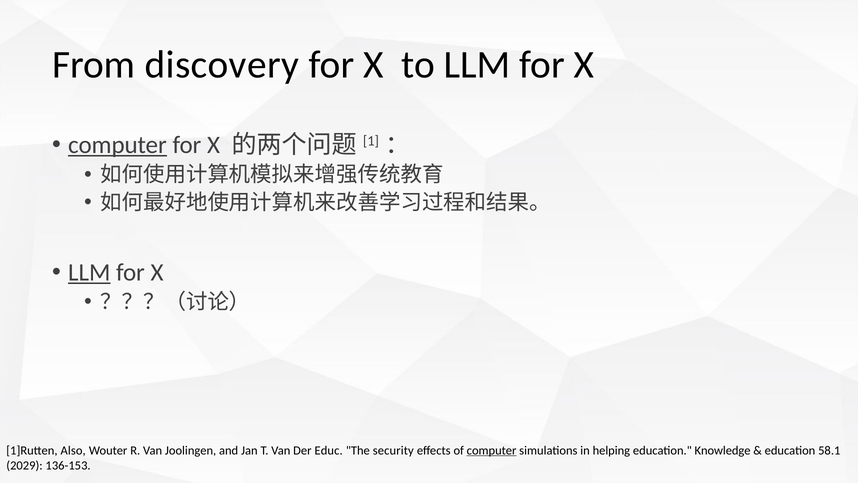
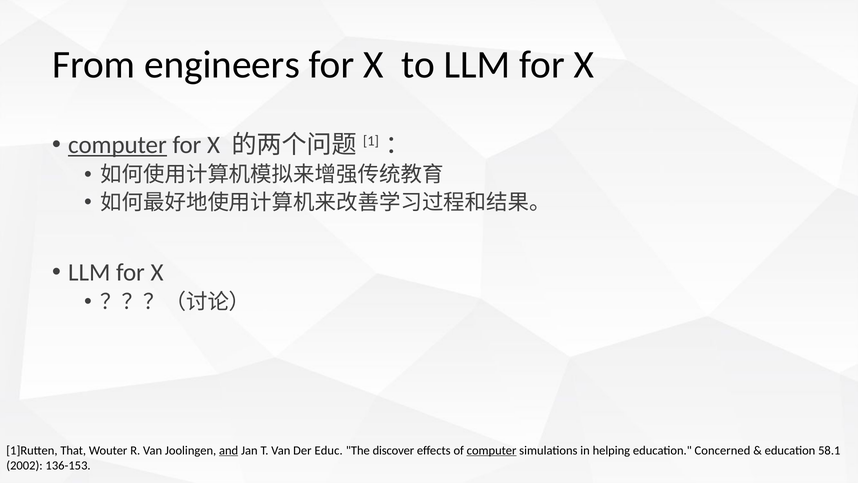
discovery: discovery -> engineers (222, 65)
LLM underline: present -> none (89, 272)
Also: Also -> That (73, 450)
and underline: none -> present (229, 450)
security: security -> discover (393, 450)
Knowledge: Knowledge -> Concerned (722, 450)
2029: 2029 -> 2002 (25, 465)
